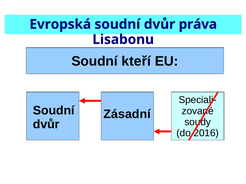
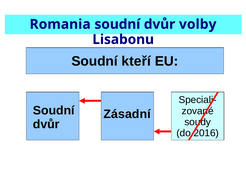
Evropská: Evropská -> Romania (60, 24)
práva: práva -> volby (198, 24)
